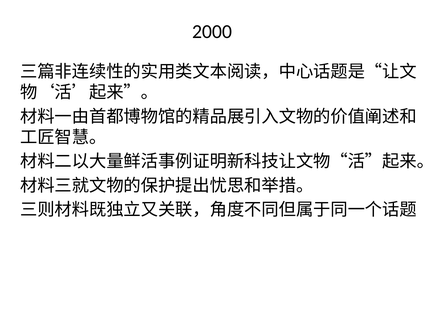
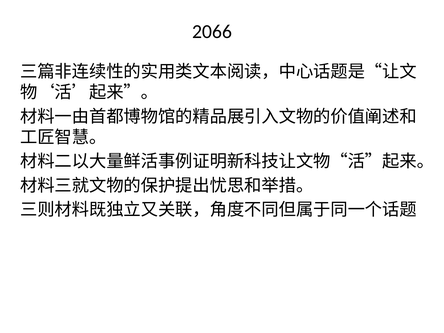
2000: 2000 -> 2066 (212, 32)
